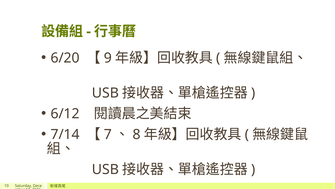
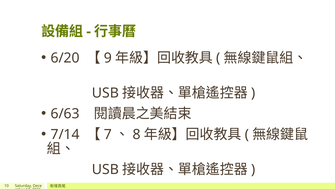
6/12: 6/12 -> 6/63 (65, 113)
